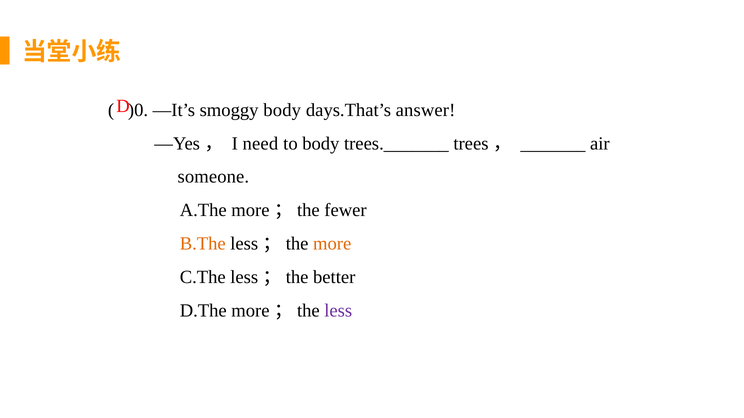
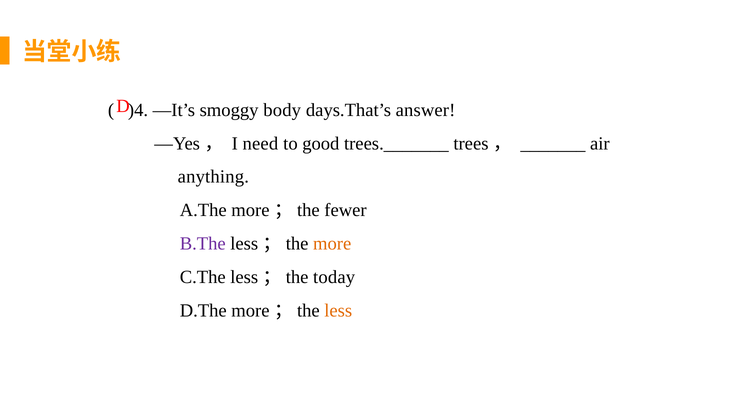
)0: )0 -> )4 (138, 110)
to body: body -> good (321, 144)
someone: someone -> anything (213, 177)
B.The colour: orange -> purple (203, 244)
better: better -> today (334, 278)
less colour: purple -> orange (338, 311)
